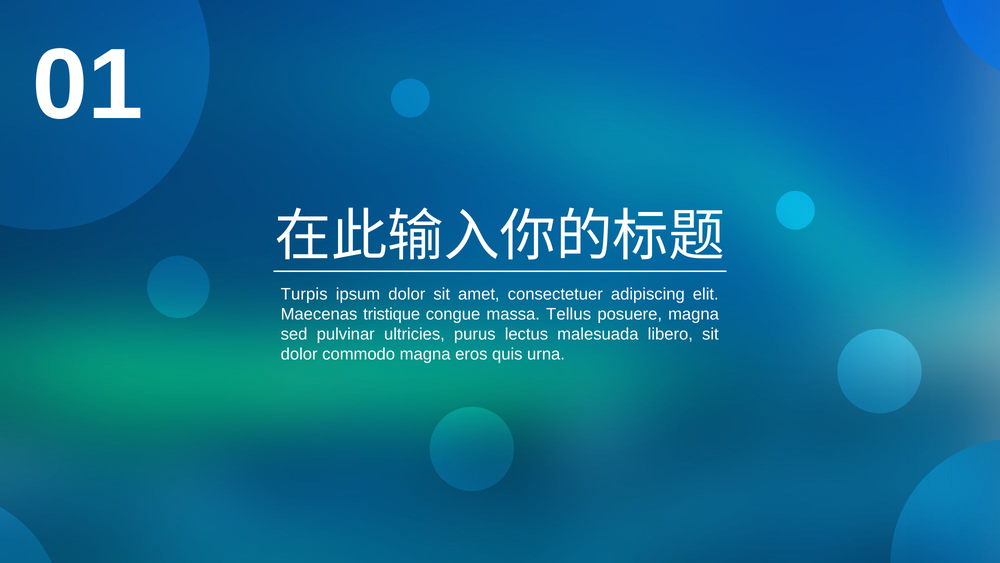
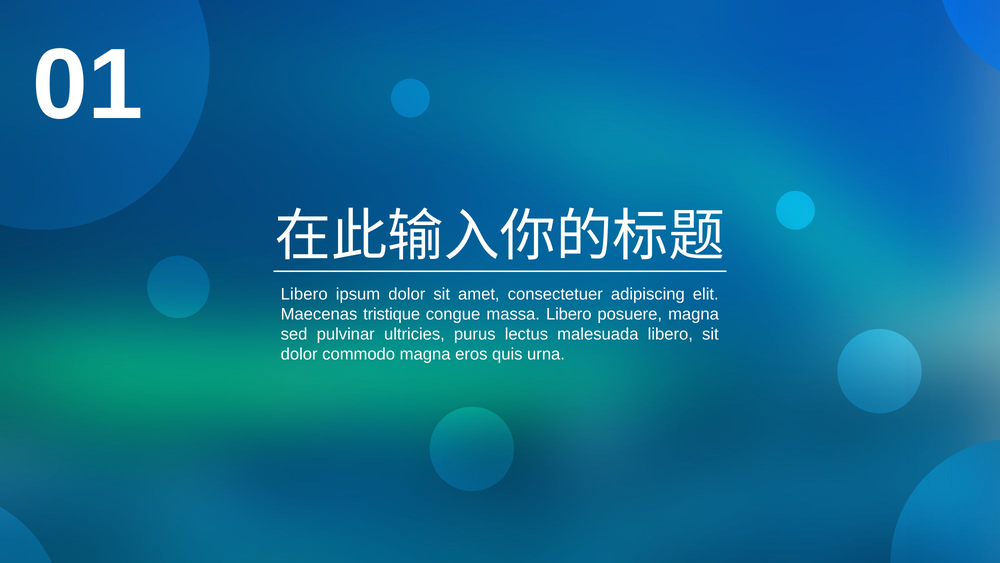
Turpis: Turpis -> Libero (304, 294)
massa Tellus: Tellus -> Libero (569, 314)
